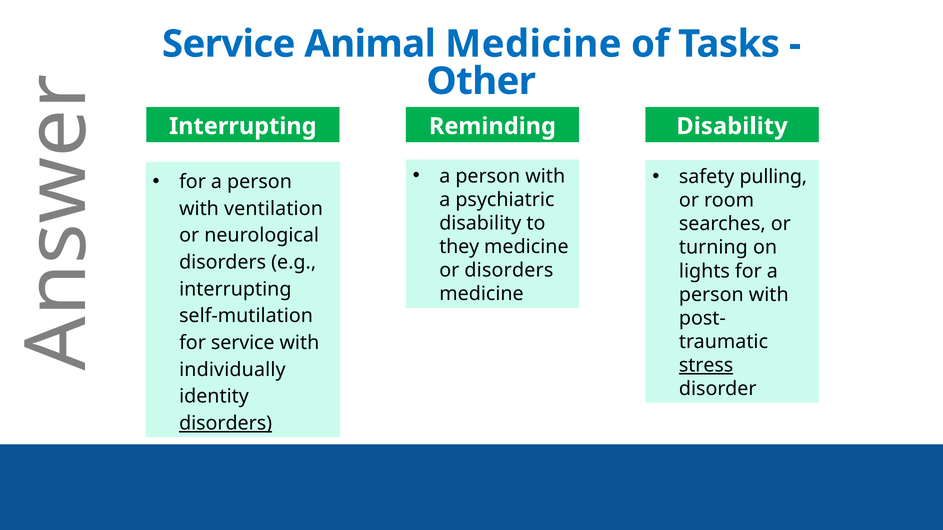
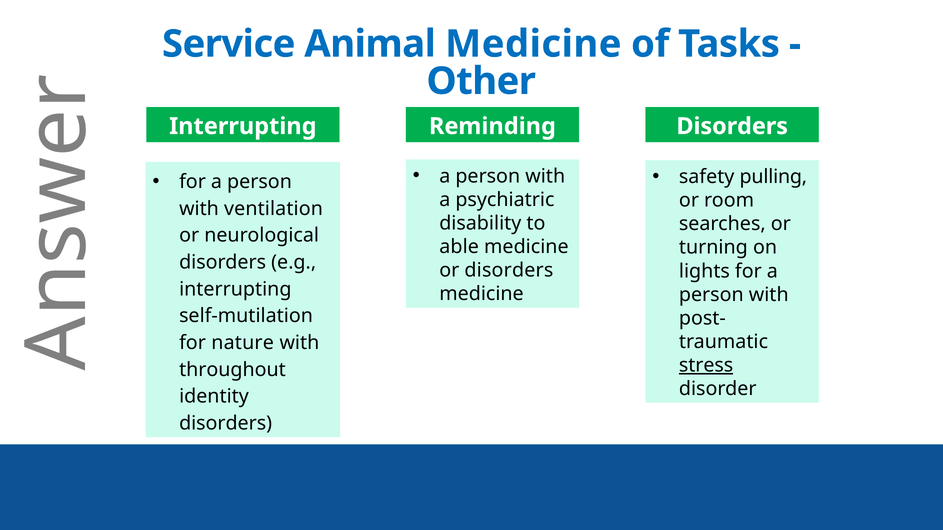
Disability: Disability -> Disorders (732, 126)
they: they -> able (459, 247)
for service: service -> nature (243, 343)
individually: individually -> throughout (232, 370)
disorders underline: present -> none (226, 424)
